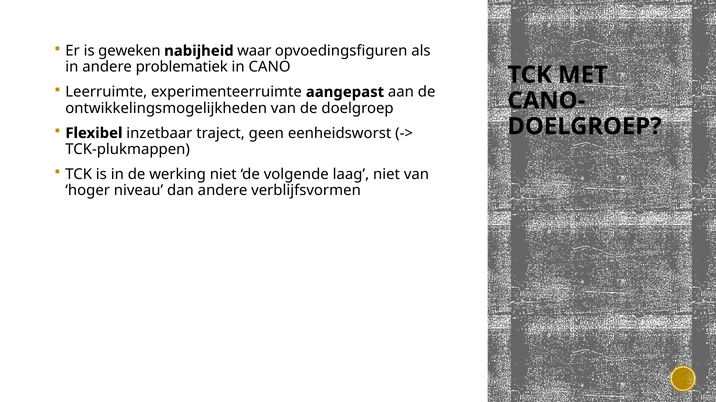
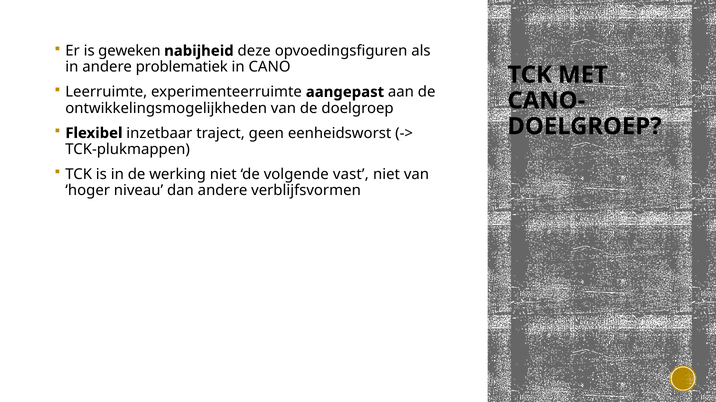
waar: waar -> deze (254, 51)
laag: laag -> vast (351, 175)
